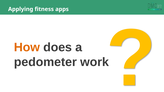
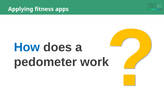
How colour: orange -> blue (27, 47)
